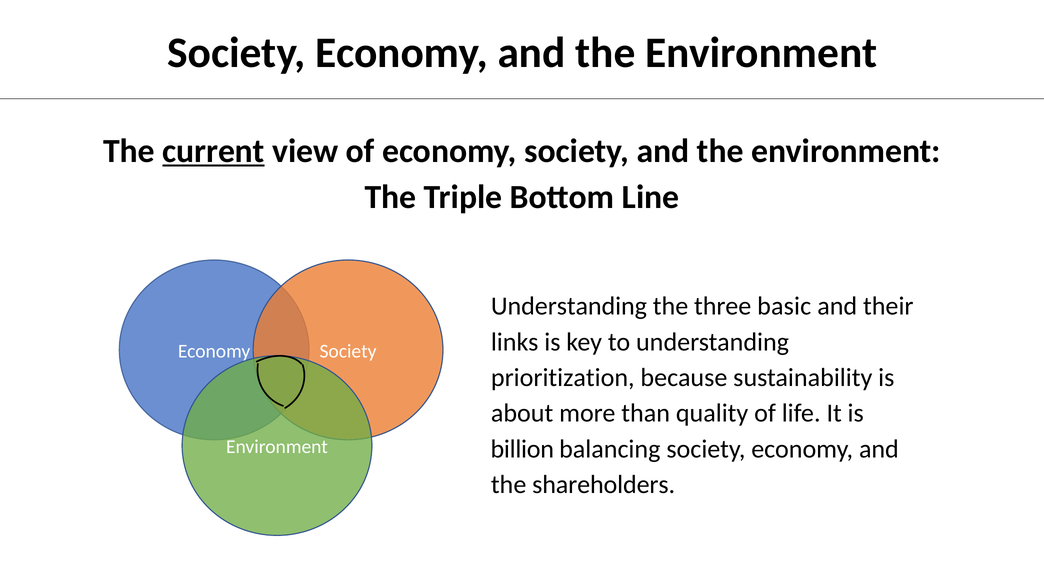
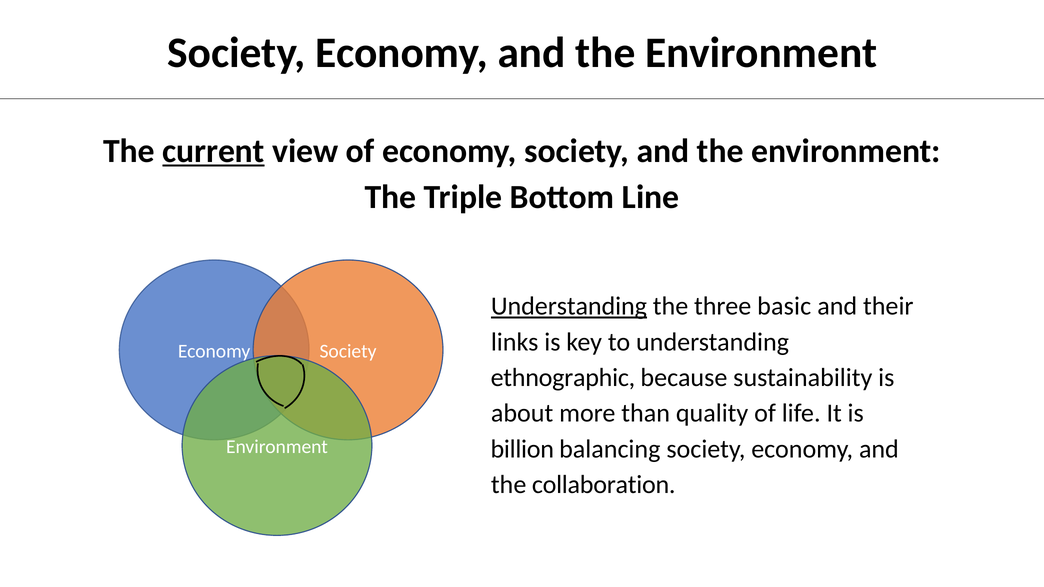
Understanding underline: none -> present (569, 306)
prioritization: prioritization -> ethnographic (563, 378)
shareholders: shareholders -> collaboration (604, 485)
